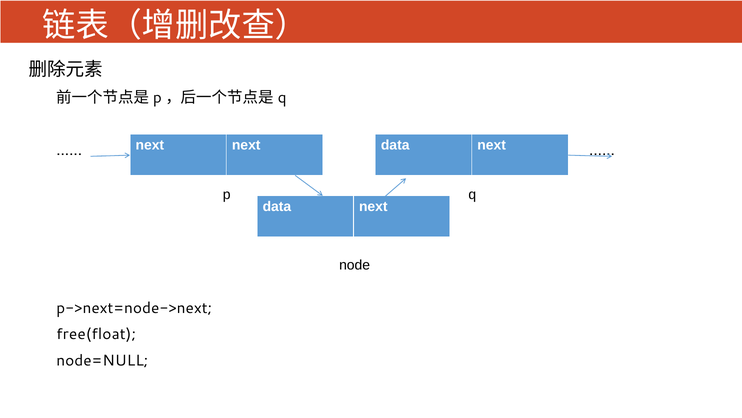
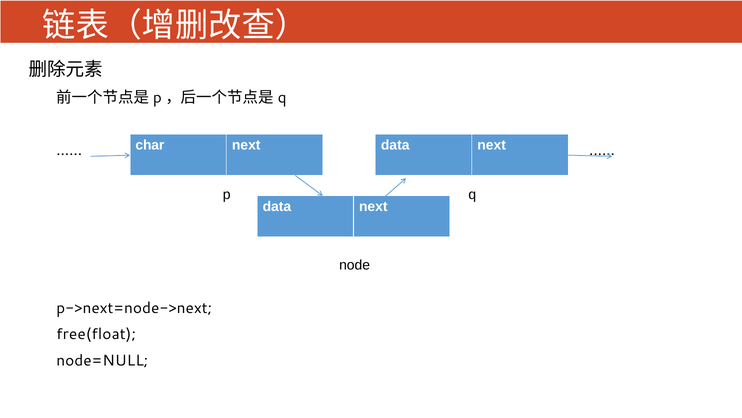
next: next -> char (150, 145)
